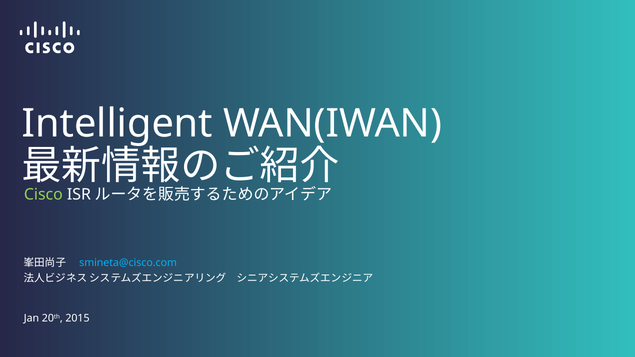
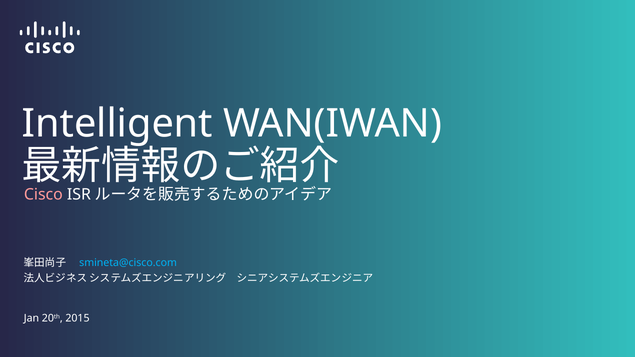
Cisco colour: light green -> pink (43, 195)
